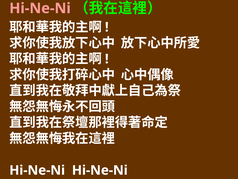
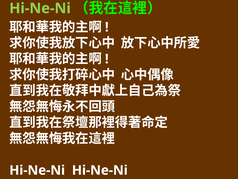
Hi-Ne-Ni colour: pink -> light green (40, 8)
